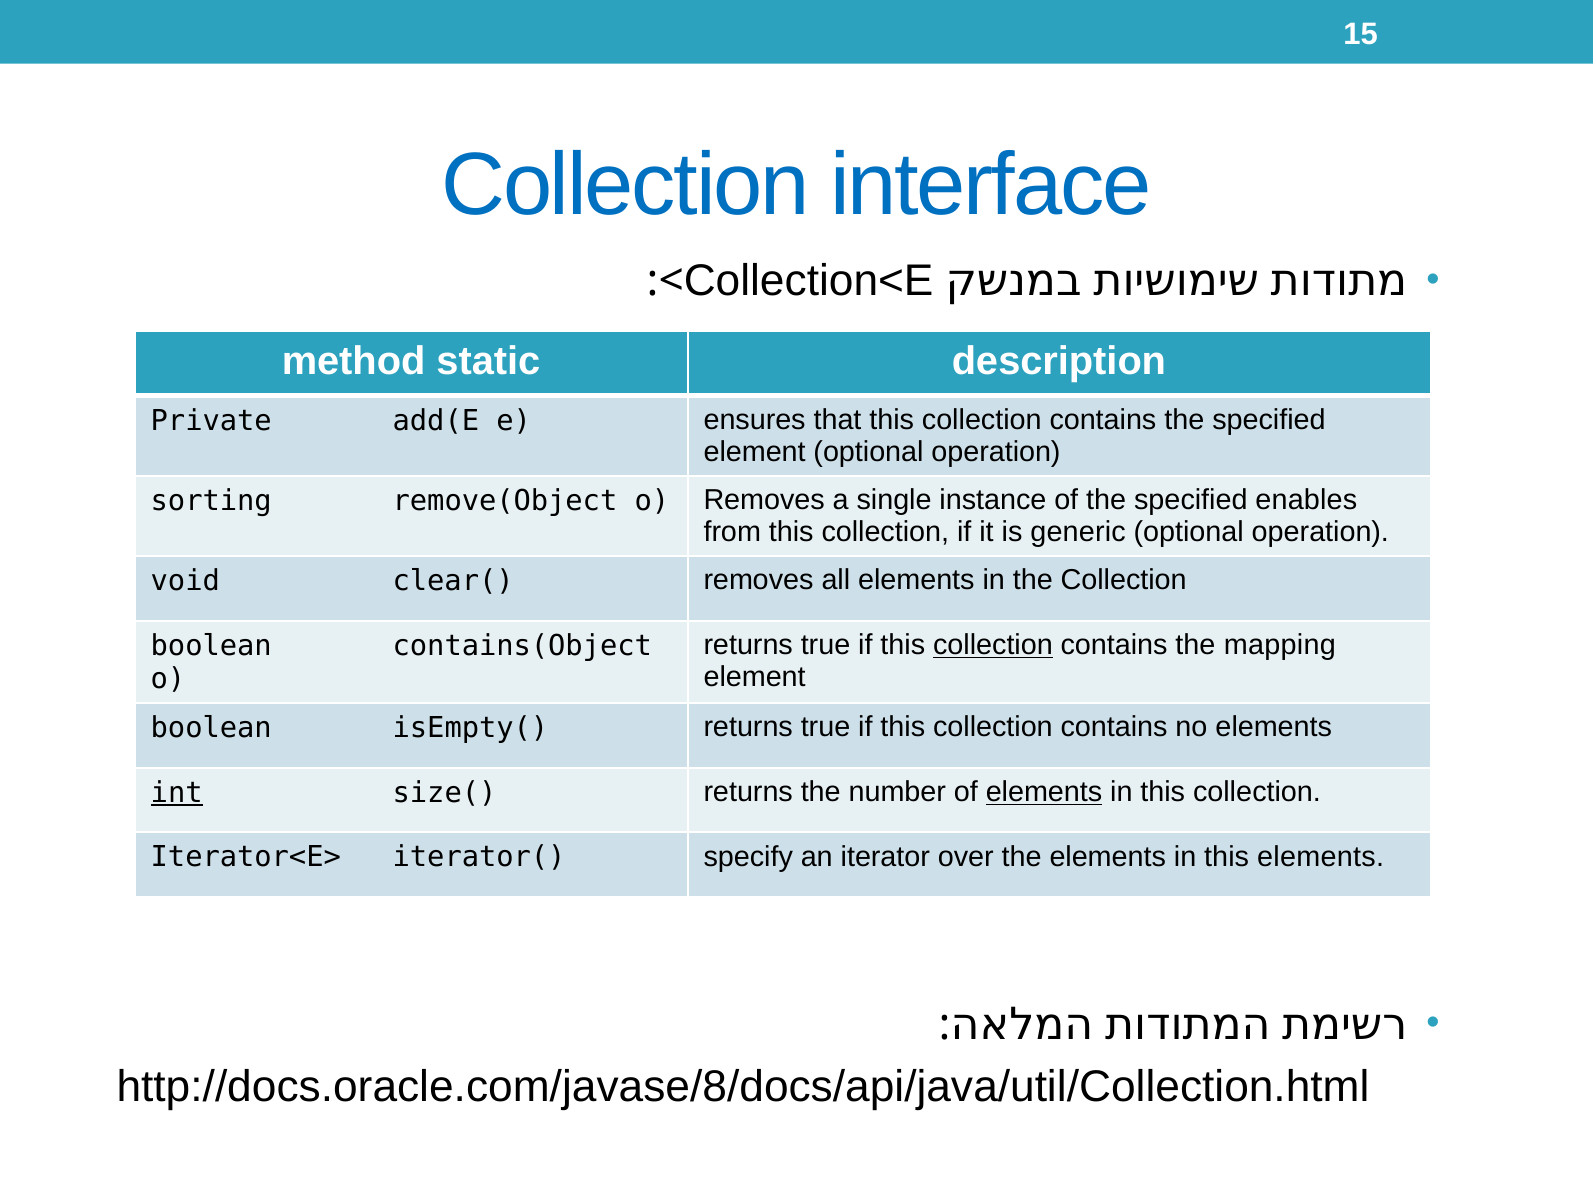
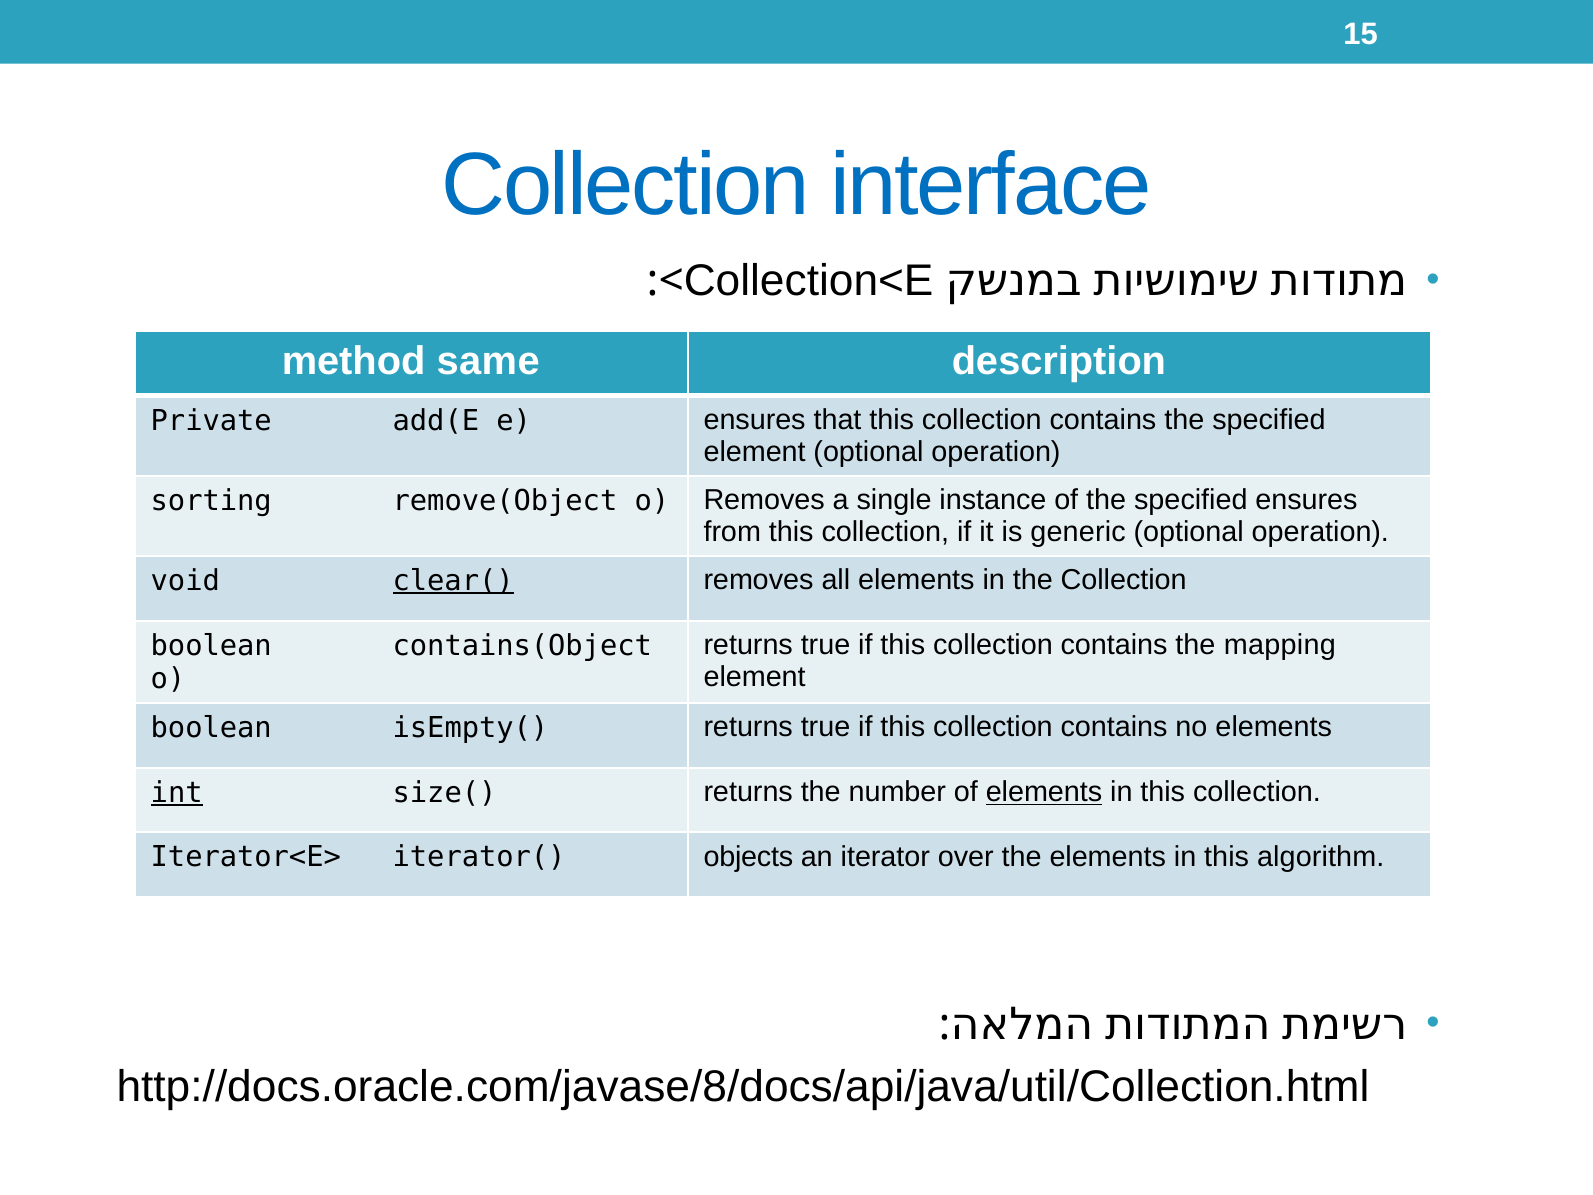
static: static -> same (488, 362)
specified enables: enables -> ensures (1306, 500)
clear( underline: none -> present (453, 581)
collection underline: present -> none (993, 645)
specify: specify -> objects (748, 856)
this elements: elements -> algorithm (1321, 856)
